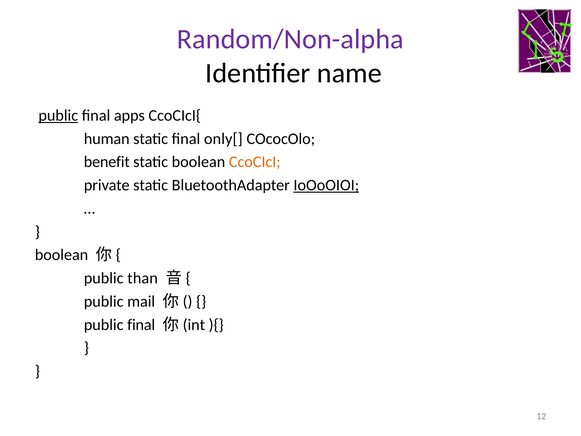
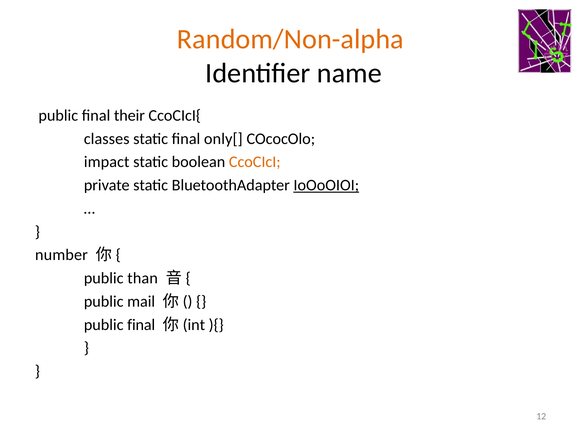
Random/Non-alpha colour: purple -> orange (290, 39)
public underline: present -> none (58, 115)
apps: apps -> their (129, 115)
human: human -> classes (107, 139)
benefit: benefit -> impact (107, 162)
boolean: boolean -> number (61, 255)
